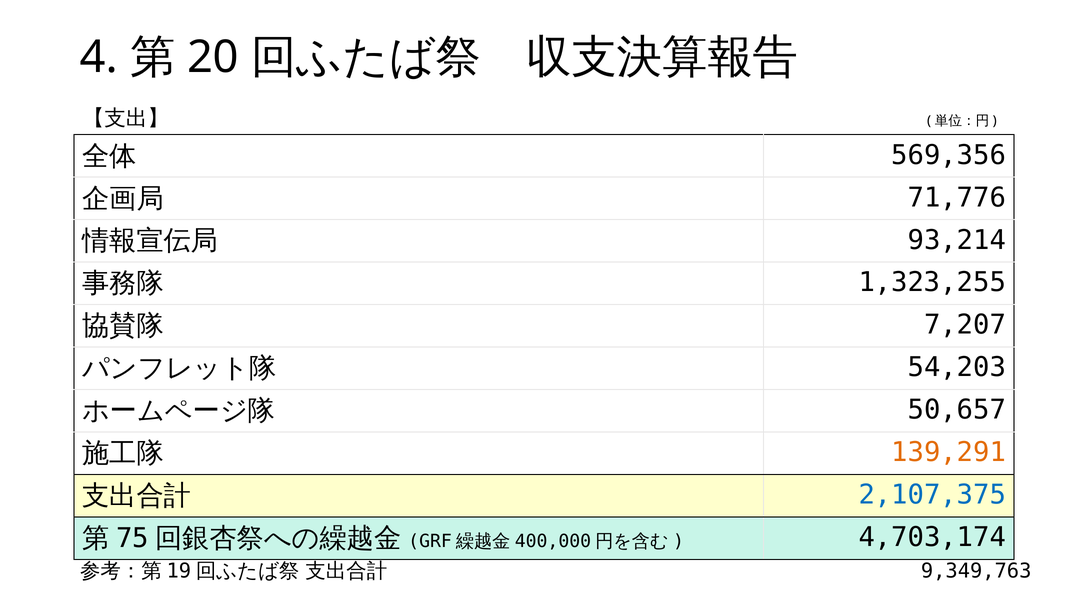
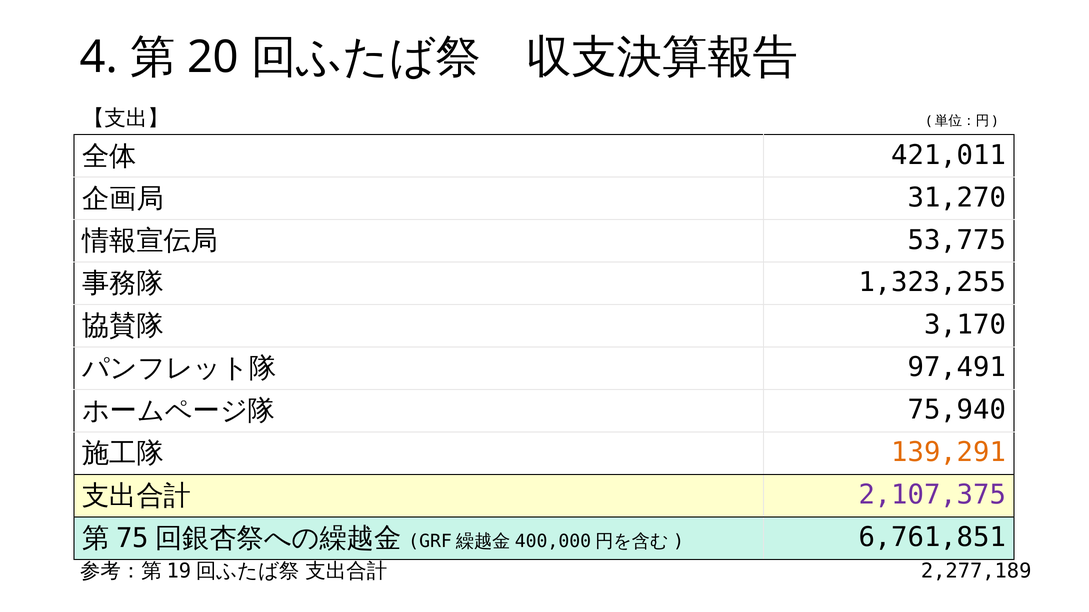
569,356: 569,356 -> 421,011 (949, 155)
71,776: 71,776 -> 31,270 (957, 198)
93,214: 93,214 -> 53,775 (957, 240)
7,207: 7,207 -> 3,170 (965, 325)
54,203: 54,203 -> 97,491 (957, 368)
50,657: 50,657 -> 75,940 (957, 410)
2,107,375 colour: blue -> purple (932, 495)
4,703,174: 4,703,174 -> 6,761,851 (932, 538)
9,349,763: 9,349,763 -> 2,277,189 (976, 571)
